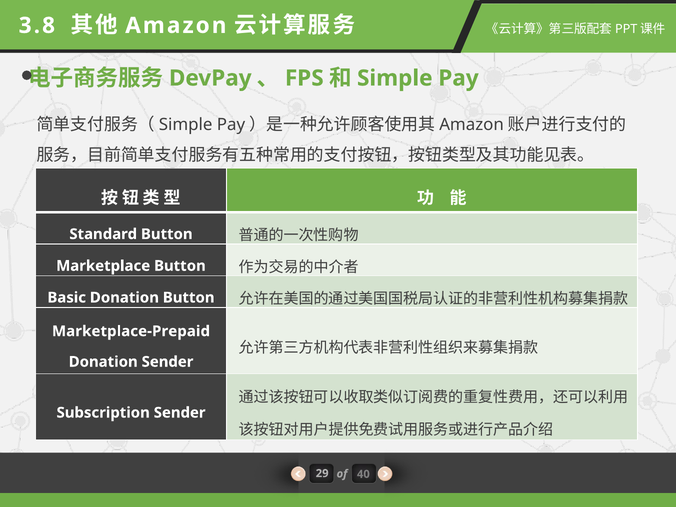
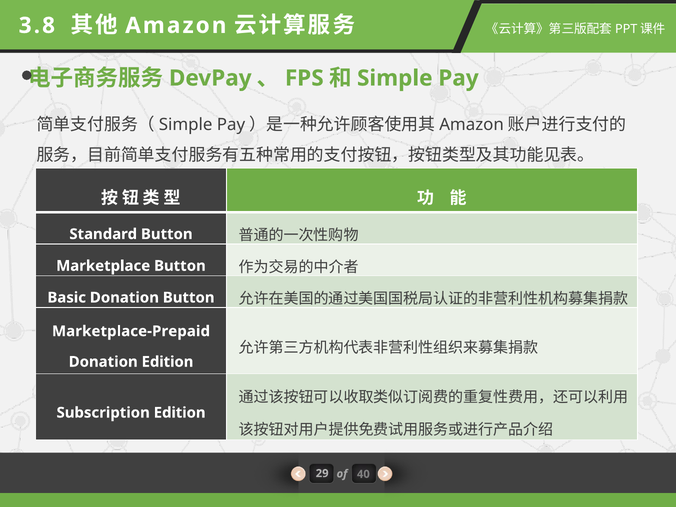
Donation Sender: Sender -> Edition (168, 362)
Subscription Sender: Sender -> Edition (180, 413)
